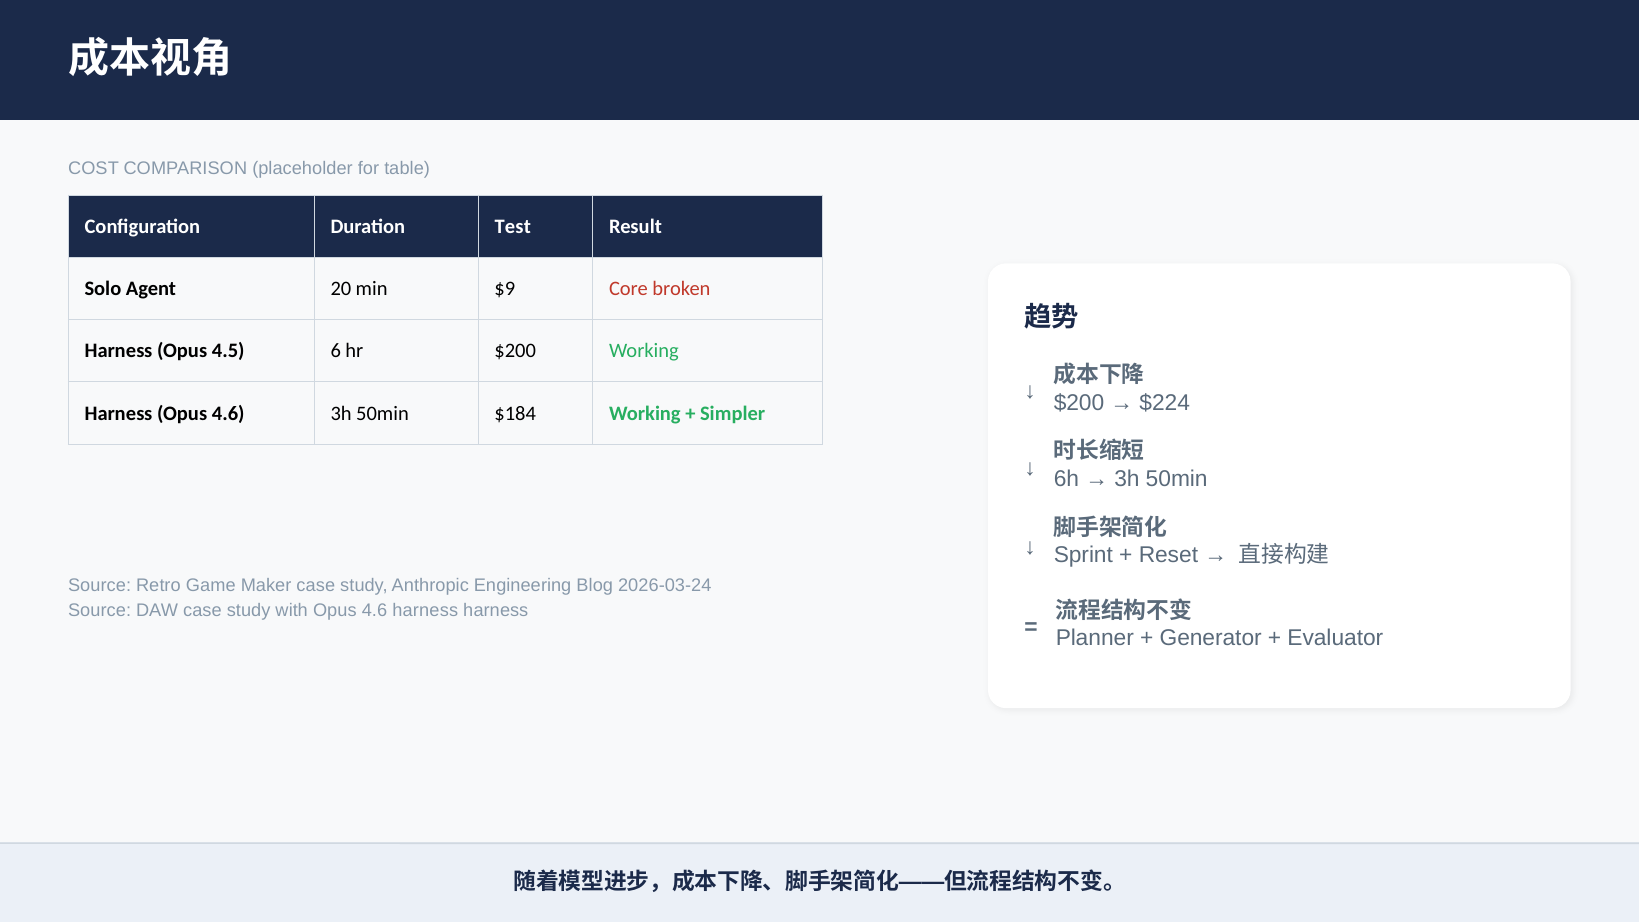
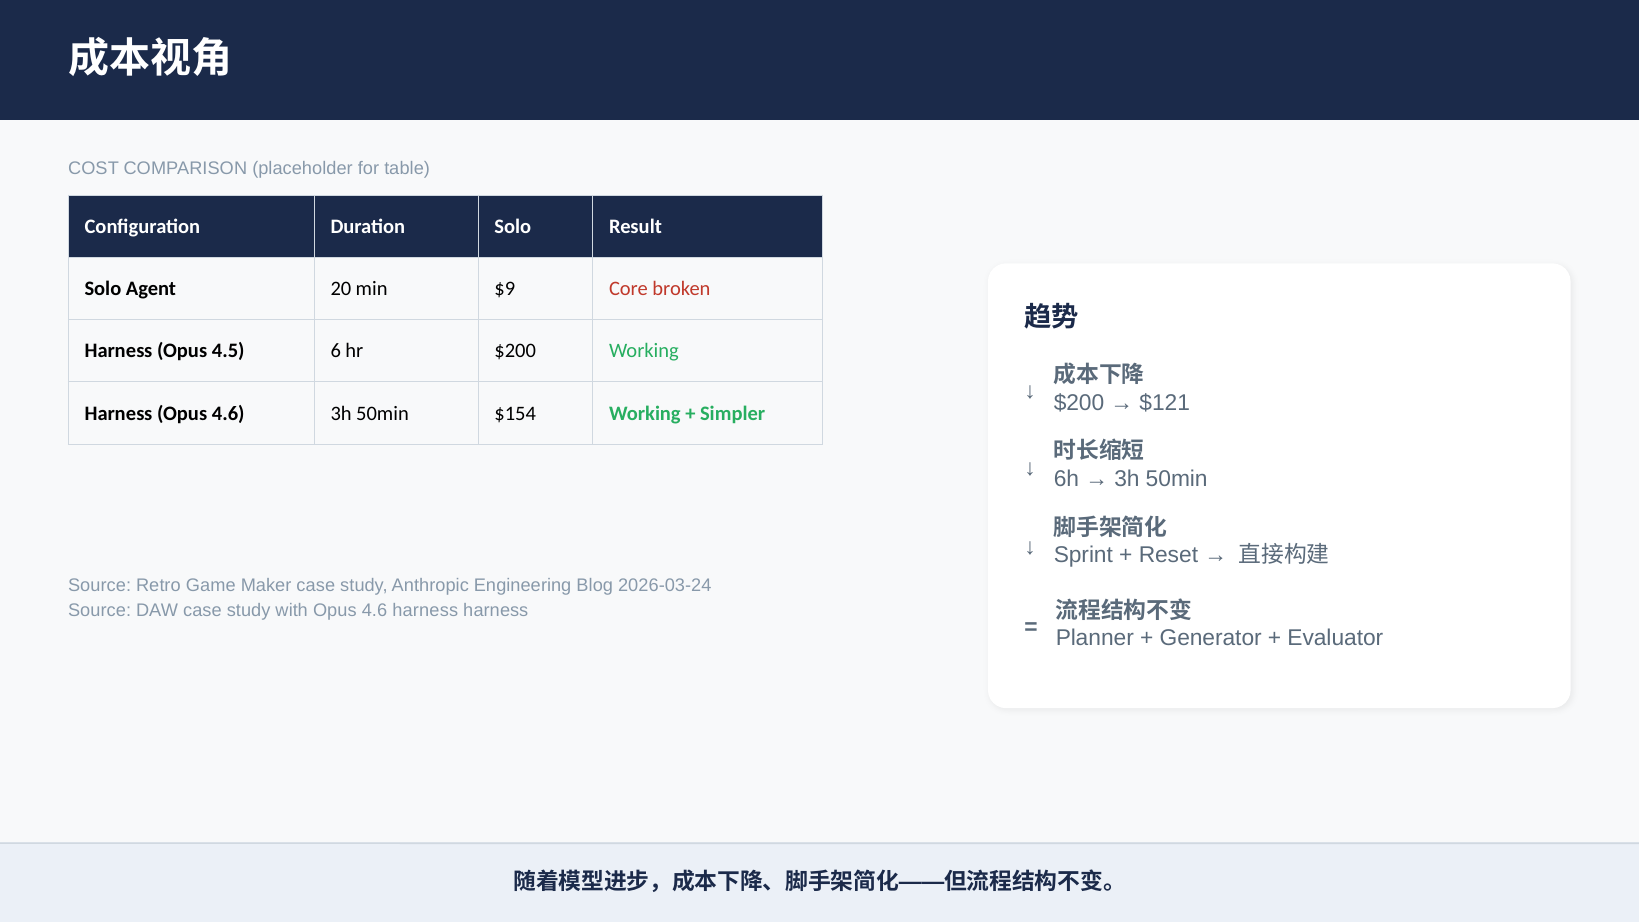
Duration Test: Test -> Solo (513, 226)
$224: $224 -> $121 (1165, 403)
$184: $184 -> $154 (515, 413)
